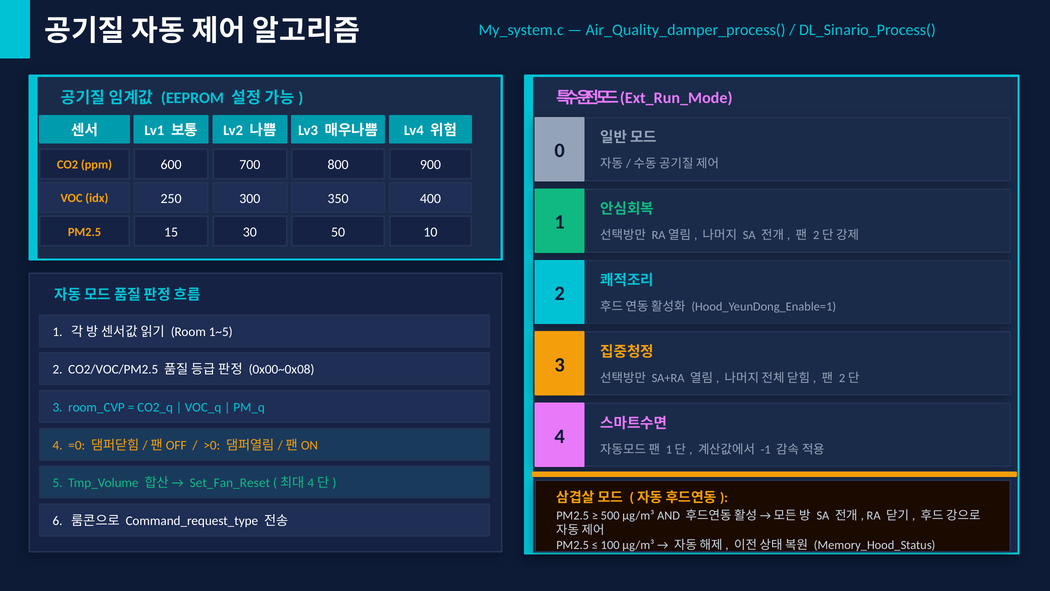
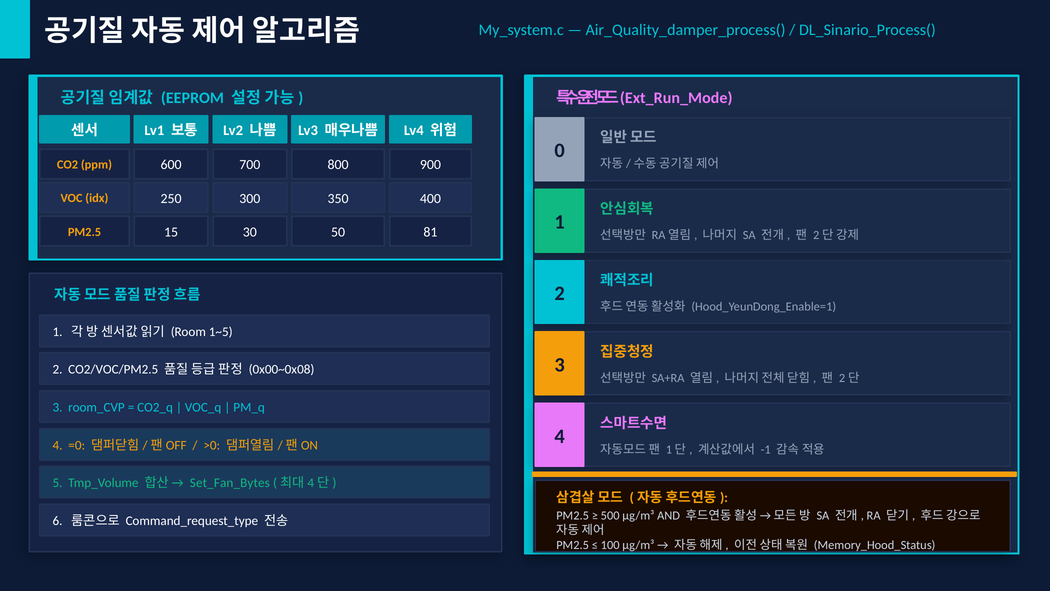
10: 10 -> 81 (430, 232)
Set_Fan_Reset: Set_Fan_Reset -> Set_Fan_Bytes (230, 483)
